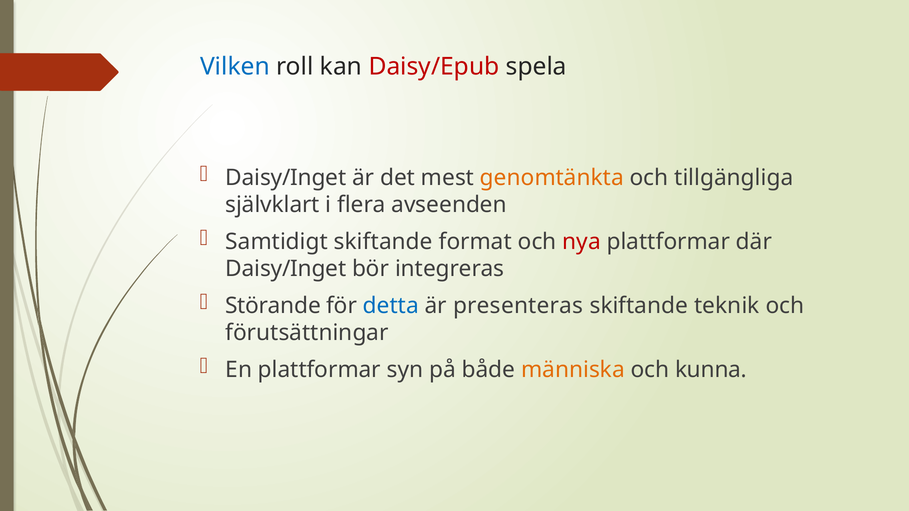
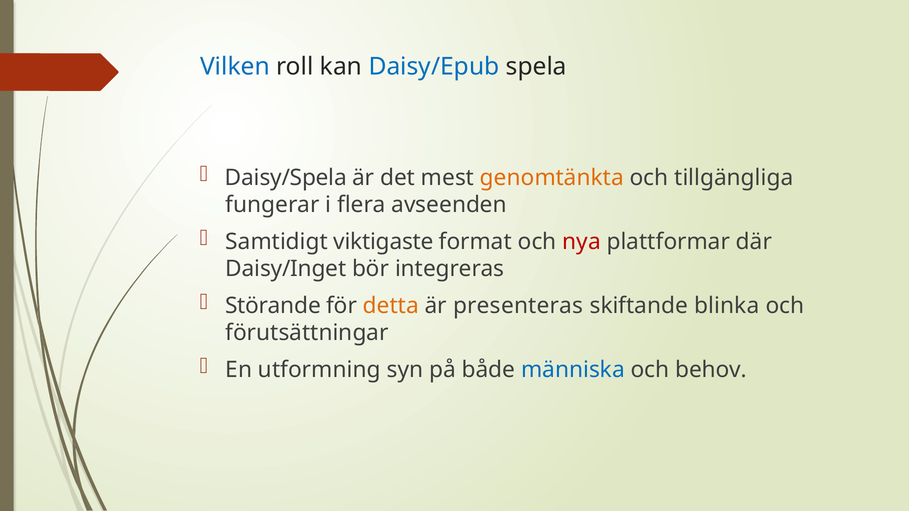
Daisy/Epub colour: red -> blue (434, 66)
Daisy/Inget: Daisy/Inget -> Daisy/Spela (286, 178)
självklart: självklart -> fungerar (272, 205)
Samtidigt skiftande: skiftande -> viktigaste (383, 242)
detta colour: blue -> orange (391, 306)
teknik: teknik -> blinka (727, 306)
En plattformar: plattformar -> utformning (319, 370)
människa colour: orange -> blue (573, 370)
kunna: kunna -> behov (711, 370)
